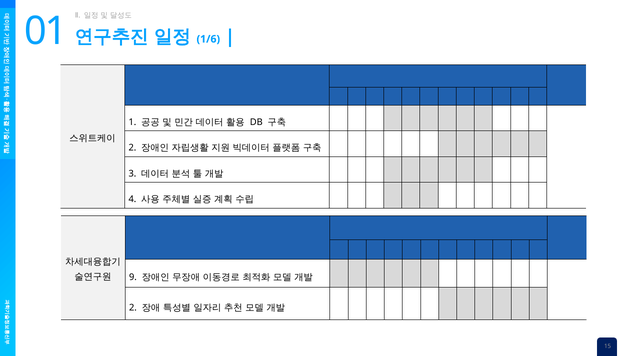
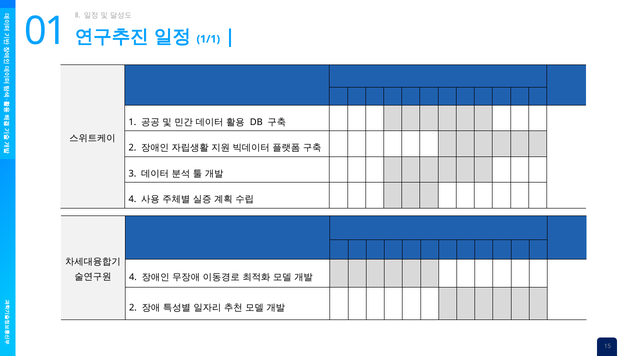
1/6: 1/6 -> 1/1 (208, 39)
9: 9 -> 4 (133, 277)
